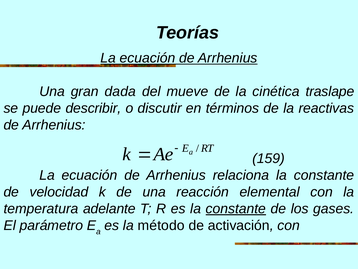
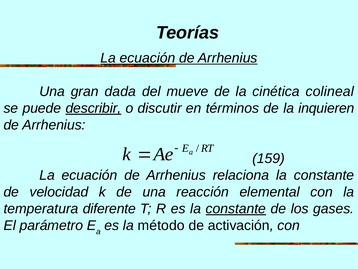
traslape: traslape -> colineal (330, 91)
describir underline: none -> present (93, 108)
reactivas: reactivas -> inquieren (326, 108)
adelante: adelante -> diferente (109, 208)
